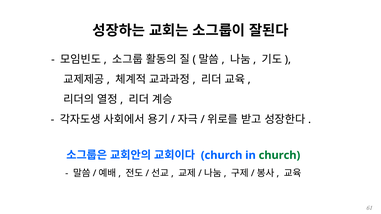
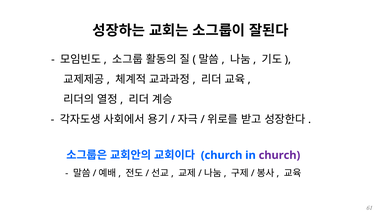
church colour: green -> purple (279, 155)
